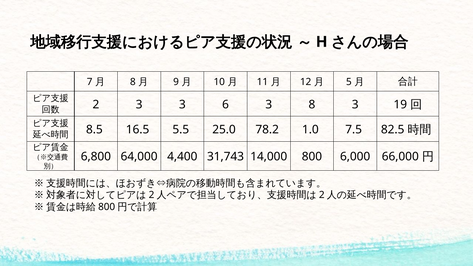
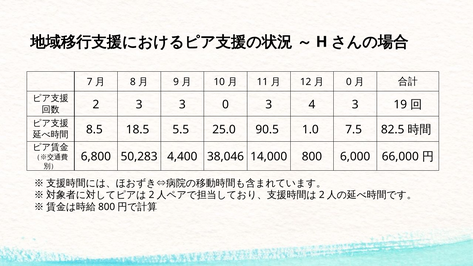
5: 5 -> 0 (349, 82)
3 6: 6 -> 0 (226, 105)
3 8: 8 -> 4 (312, 105)
16.5: 16.5 -> 18.5 (138, 130)
78.2: 78.2 -> 90.5 (267, 130)
64,000: 64,000 -> 50,283 (139, 157)
31,743: 31,743 -> 38,046 (226, 157)
